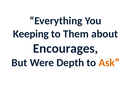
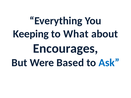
Them: Them -> What (76, 34)
Depth: Depth -> Based (70, 63)
Ask colour: orange -> blue (109, 63)
